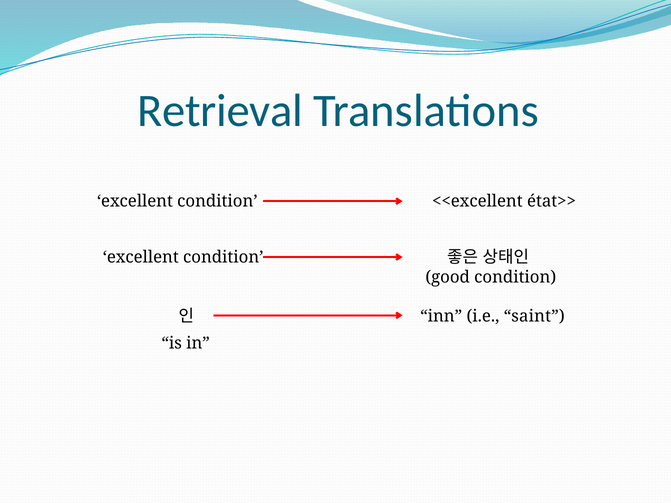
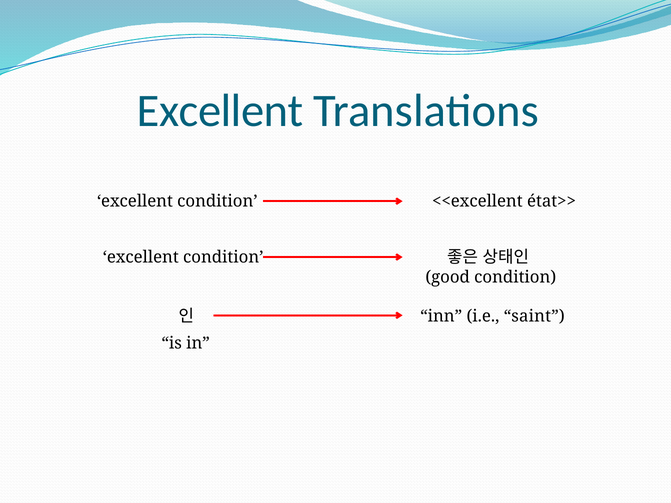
Retrieval: Retrieval -> Excellent (220, 111)
